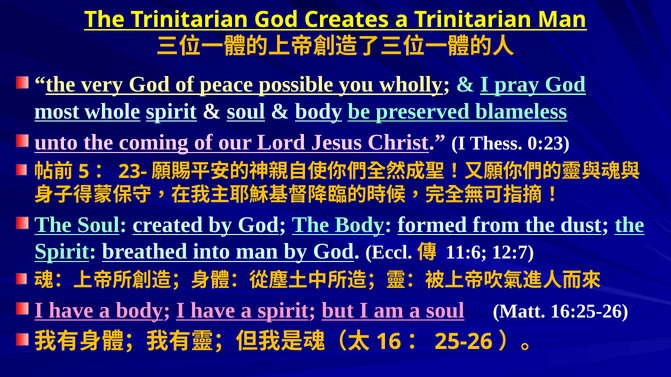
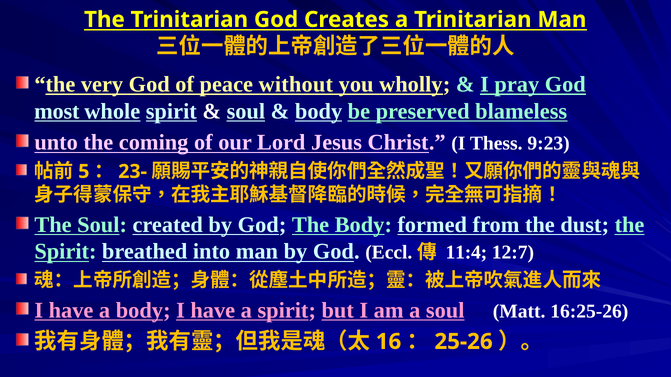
possible: possible -> without (296, 85)
0:23: 0:23 -> 9:23 (549, 144)
11:6: 11:6 -> 11:4 (466, 253)
